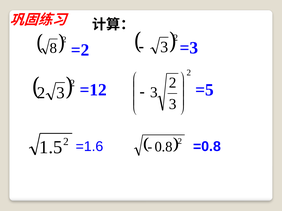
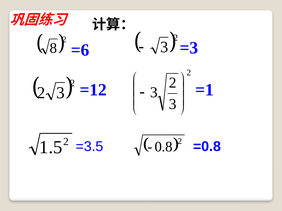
=2: =2 -> =6 (80, 50)
=5: =5 -> =1 (204, 90)
=1.6: =1.6 -> =3.5 (90, 147)
